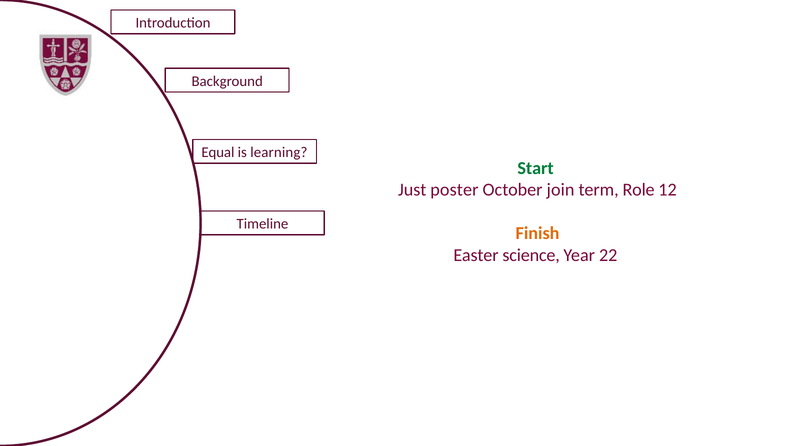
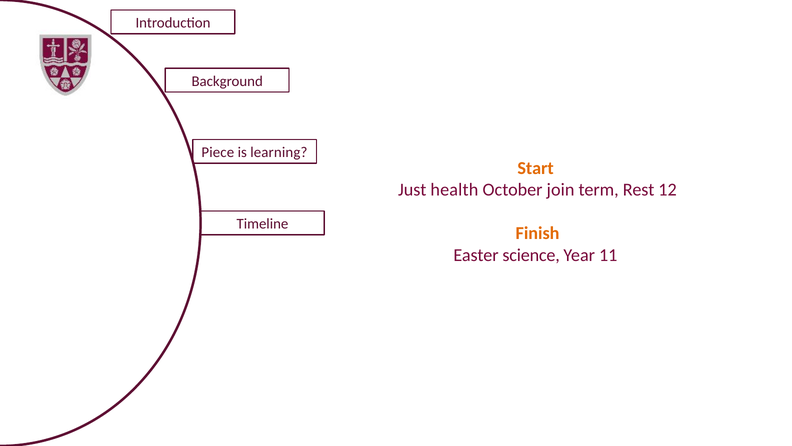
Equal: Equal -> Piece (218, 152)
Start colour: green -> orange (536, 168)
poster: poster -> health (454, 190)
Role: Role -> Rest (639, 190)
22: 22 -> 11 (608, 255)
